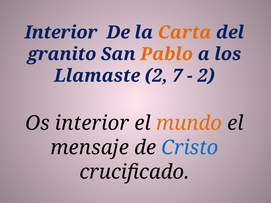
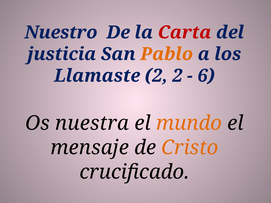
Interior: Interior -> Nuestro (61, 32)
Carta colour: orange -> red (185, 32)
granito: granito -> justicia (62, 54)
2 7: 7 -> 2 (177, 76)
2: 2 -> 6 (206, 76)
Os interior: interior -> nuestra (92, 123)
Cristo colour: blue -> orange (190, 148)
